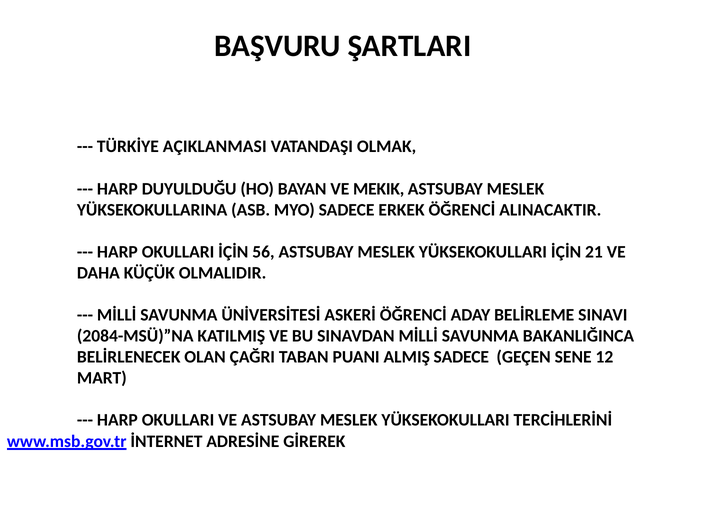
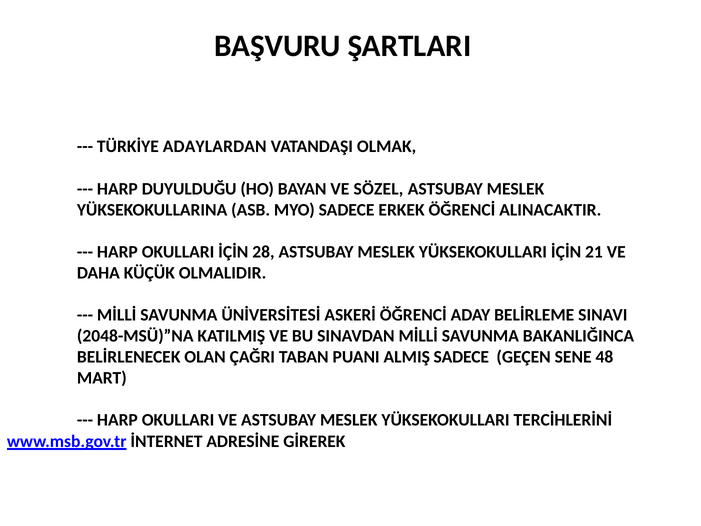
AÇIKLANMASI: AÇIKLANMASI -> ADAYLARDAN (215, 147)
MEKIK: MEKIK -> SÖZEL (378, 189)
56: 56 -> 28 (263, 252)
2084-MSÜ)”NA: 2084-MSÜ)”NA -> 2048-MSÜ)”NA (135, 336)
12: 12 -> 48 (604, 357)
